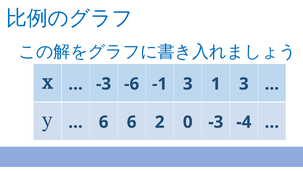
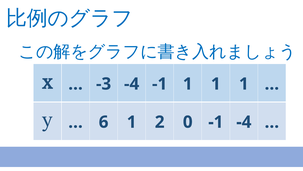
-3 -6: -6 -> -4 (132, 84)
-1 3: 3 -> 1 (188, 84)
3: 3 -> 1 (244, 84)
6 6: 6 -> 1 (132, 122)
0 -3: -3 -> -1 (216, 122)
